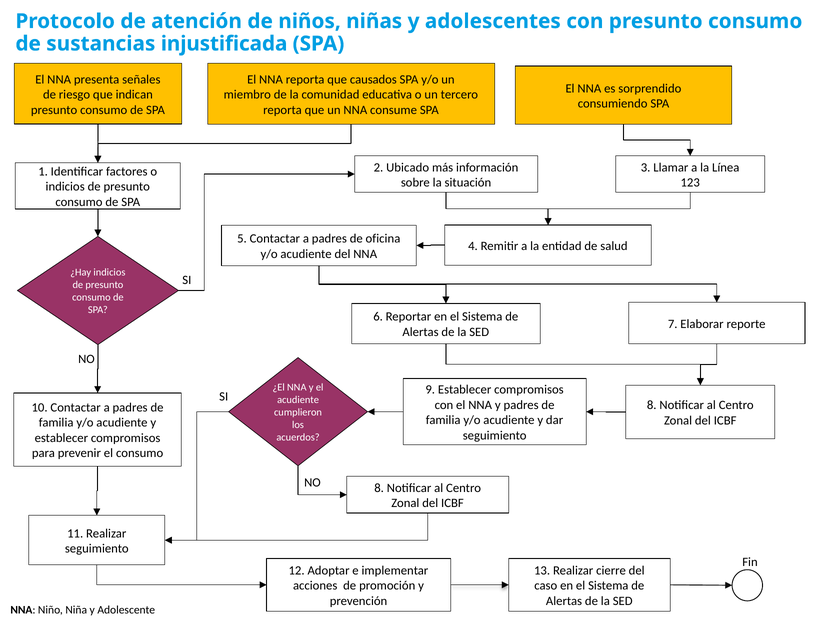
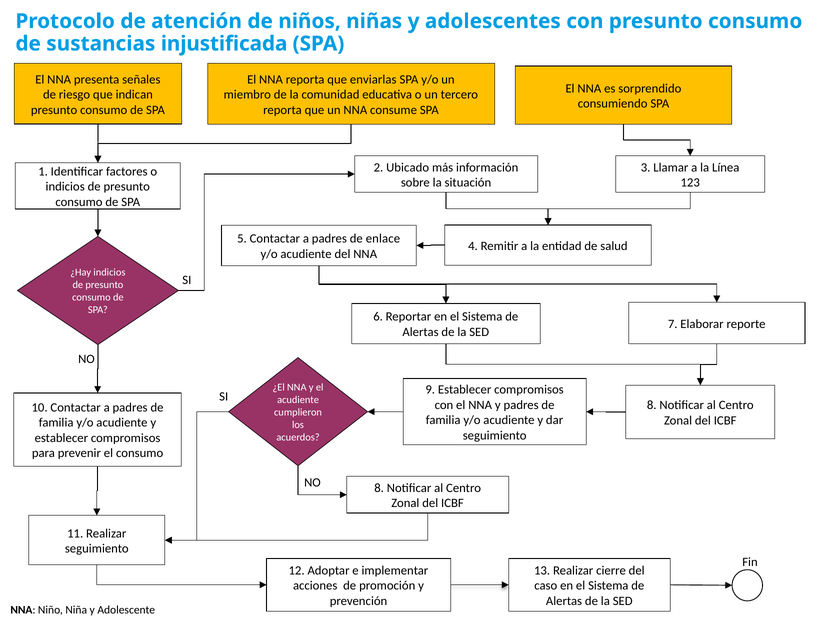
causados: causados -> enviarlas (373, 79)
oficina: oficina -> enlace (383, 239)
